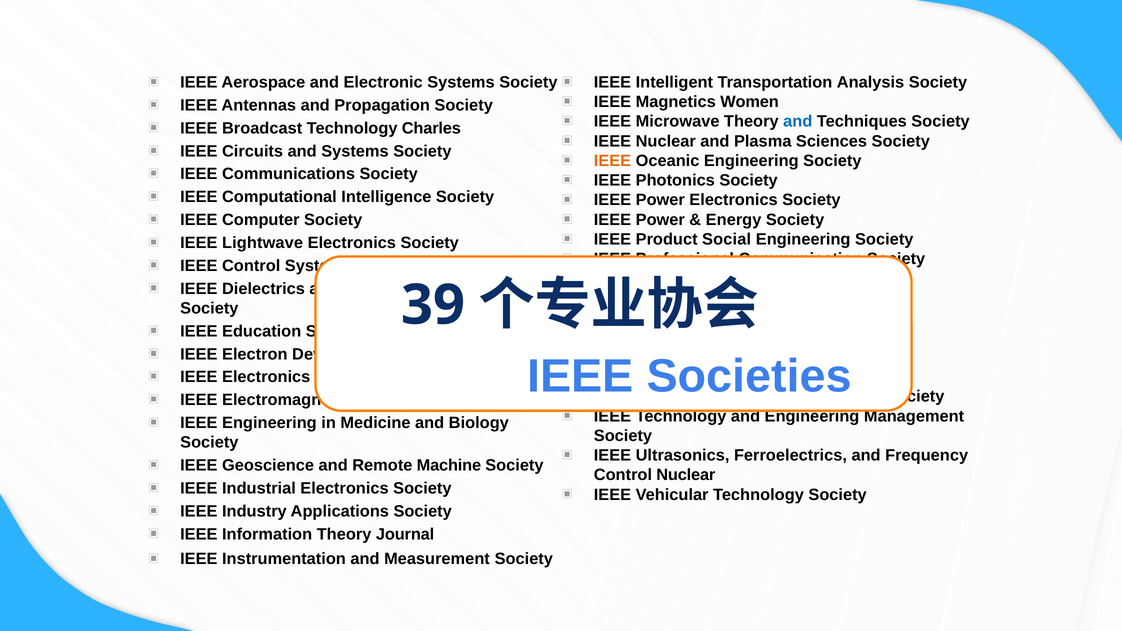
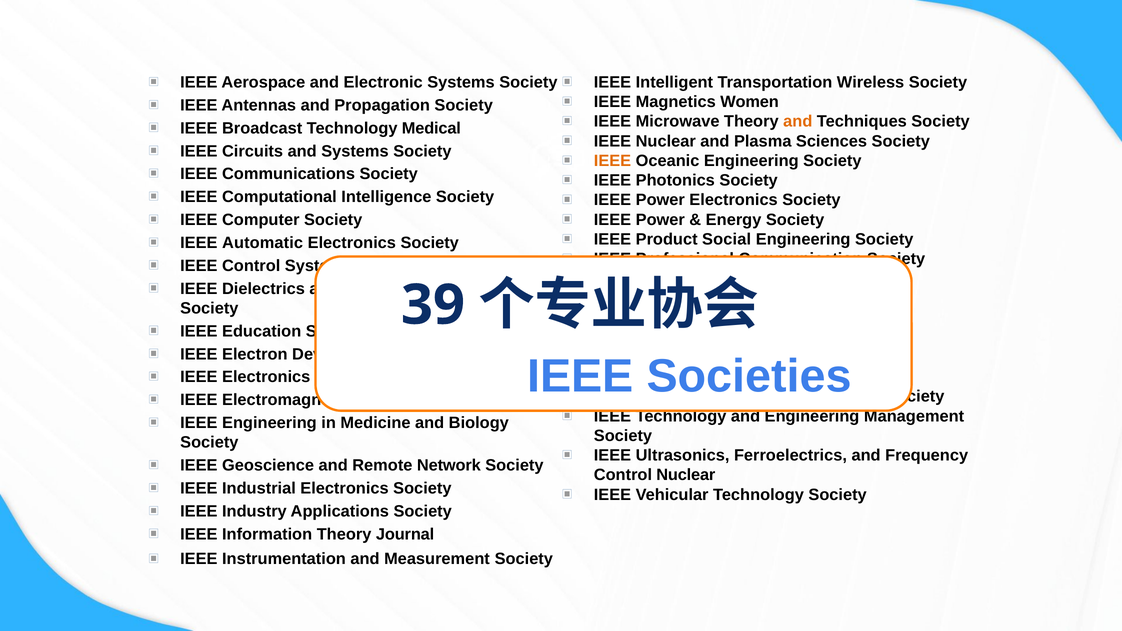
Analysis: Analysis -> Wireless (871, 82)
and colour: blue -> orange (798, 122)
Charles: Charles -> Medical (431, 128)
Lightwave: Lightwave -> Automatic (263, 243)
Machine: Machine -> Network (449, 466)
